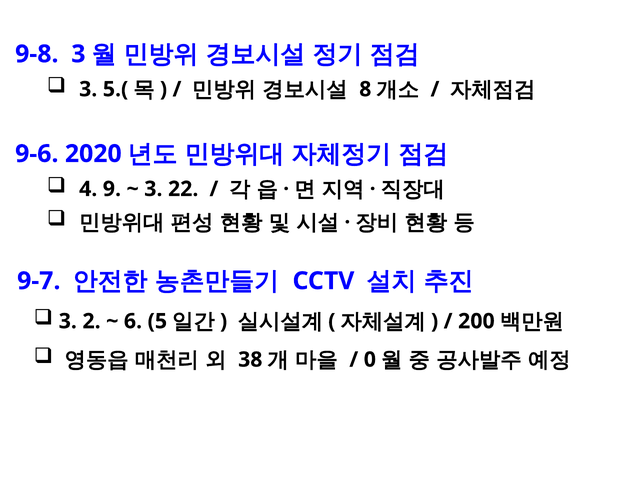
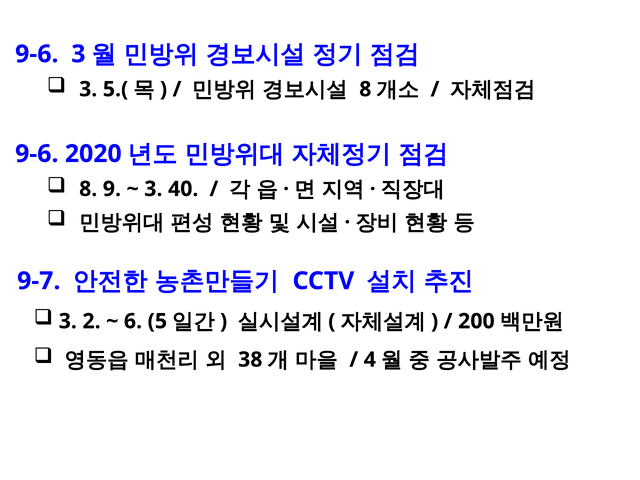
9-8: 9-8 -> 9-6 (37, 54)
4: 4 -> 8 (88, 189)
22: 22 -> 40 (183, 189)
0: 0 -> 4 (370, 360)
